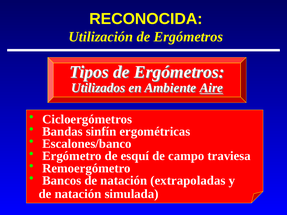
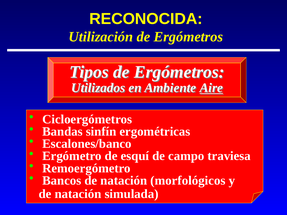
extrapoladas: extrapoladas -> morfológicos (188, 181)
